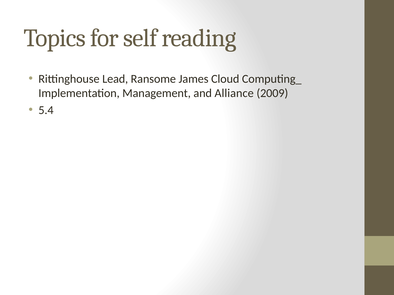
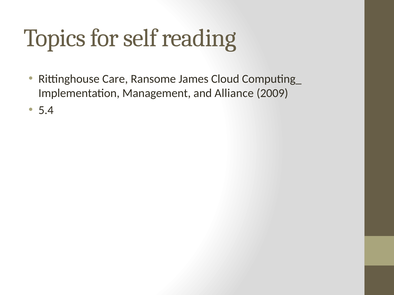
Lead: Lead -> Care (115, 79)
